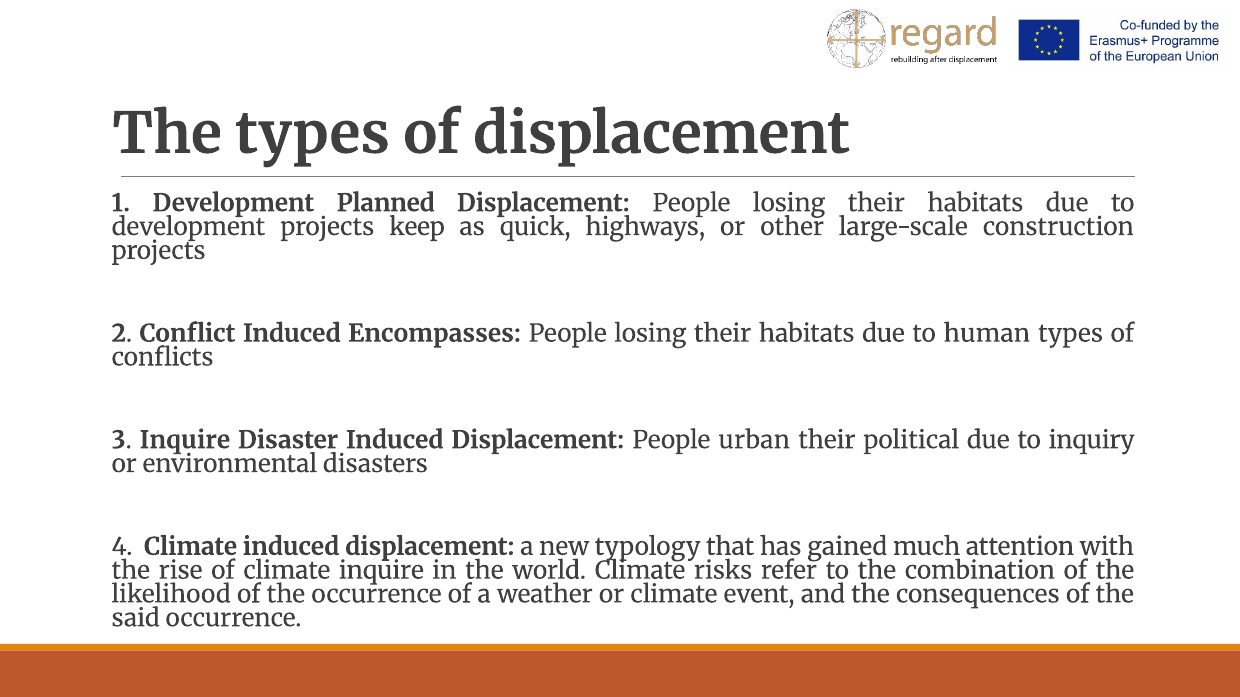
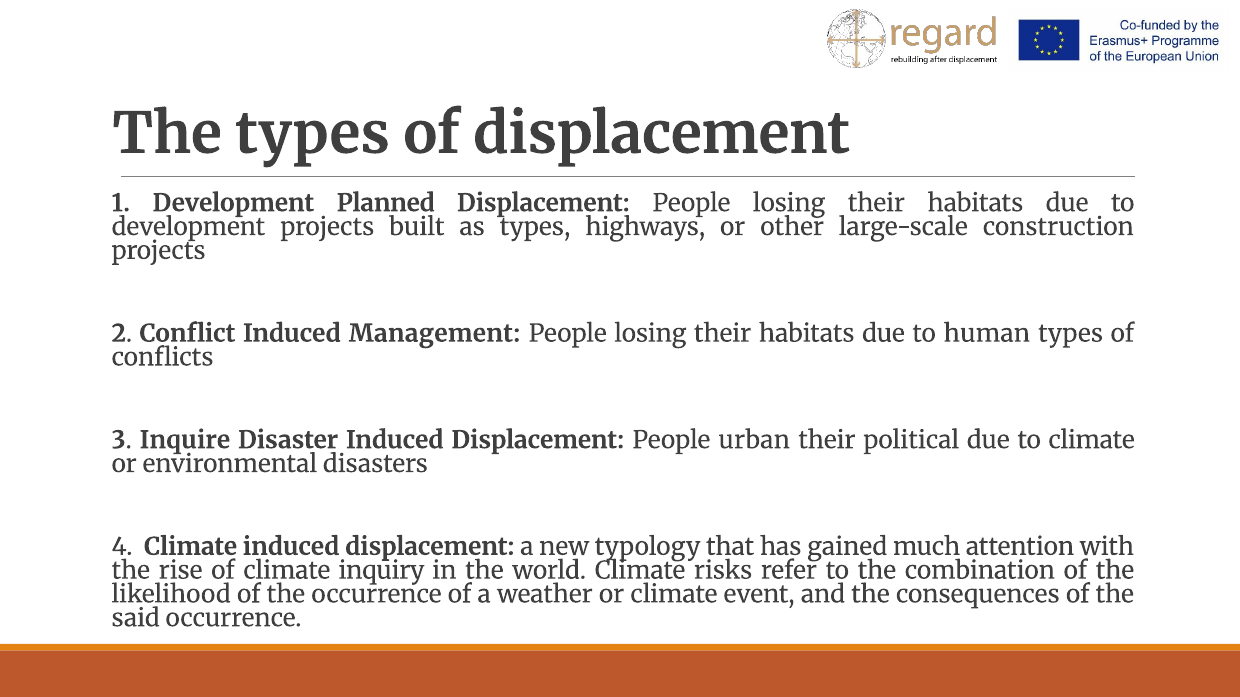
keep: keep -> built (417, 227)
as quick: quick -> types (535, 227)
Encompasses: Encompasses -> Management (434, 334)
to inquiry: inquiry -> climate (1092, 440)
climate inquire: inquire -> inquiry (381, 571)
